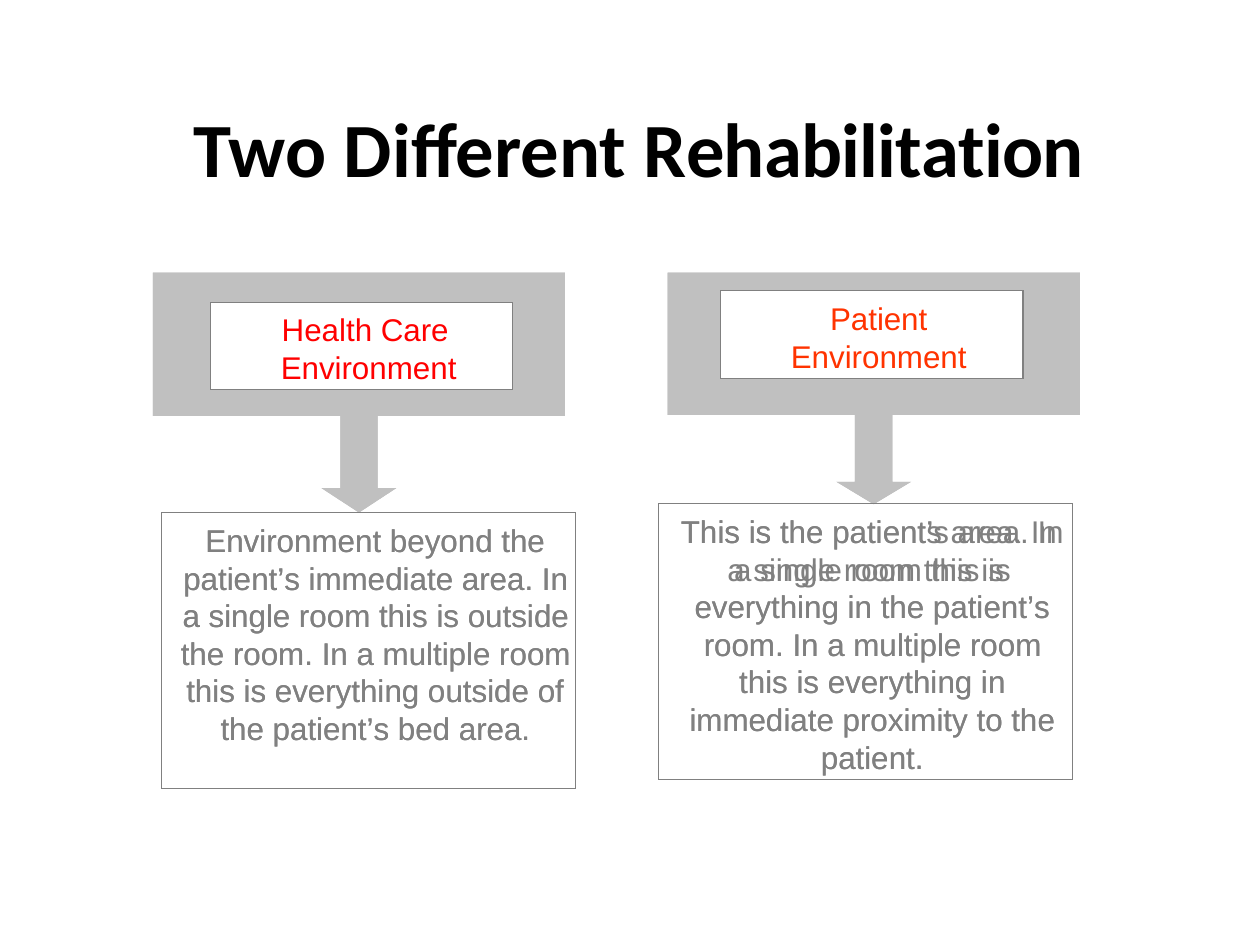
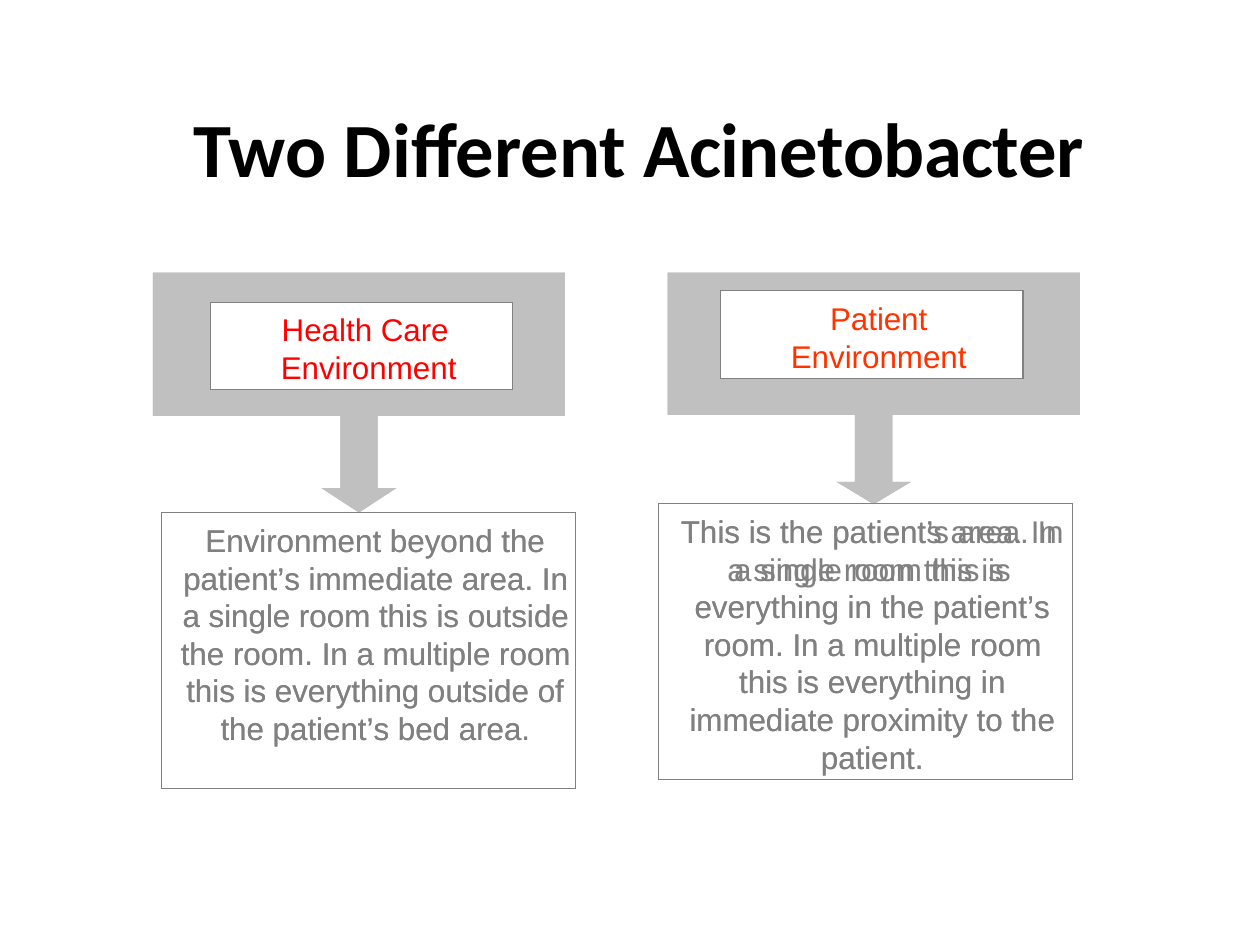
Rehabilitation: Rehabilitation -> Acinetobacter (864, 153)
